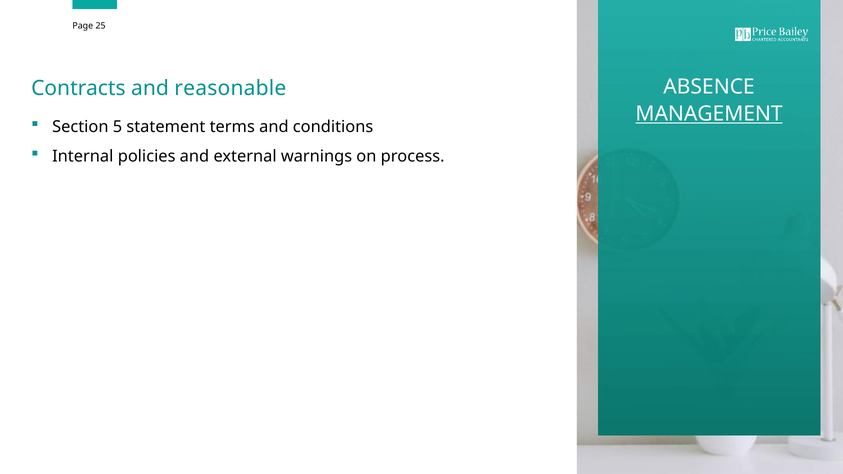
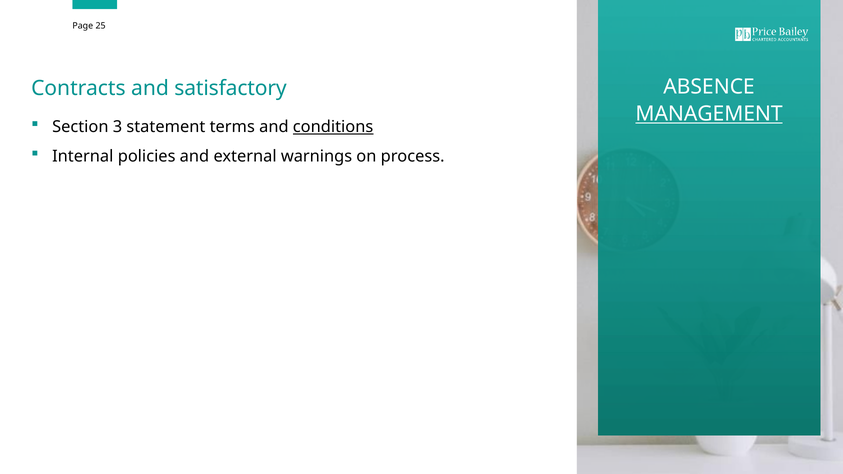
reasonable: reasonable -> satisfactory (231, 88)
5: 5 -> 3 (118, 127)
conditions underline: none -> present (333, 127)
